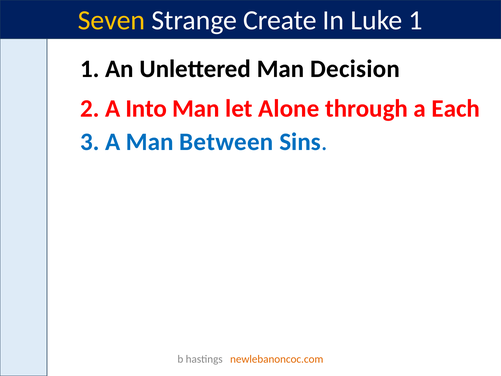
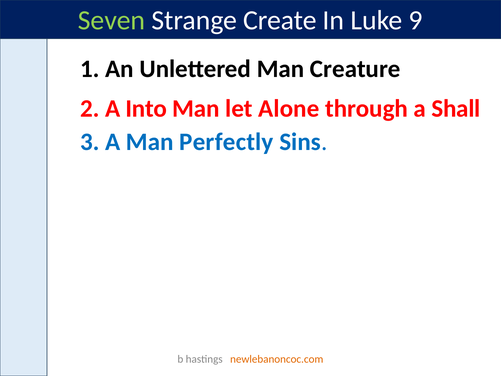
Seven colour: yellow -> light green (112, 20)
Luke 1: 1 -> 9 (416, 20)
Decision: Decision -> Creature (355, 69)
Each: Each -> Shall (456, 108)
Between: Between -> Perfectly (226, 142)
